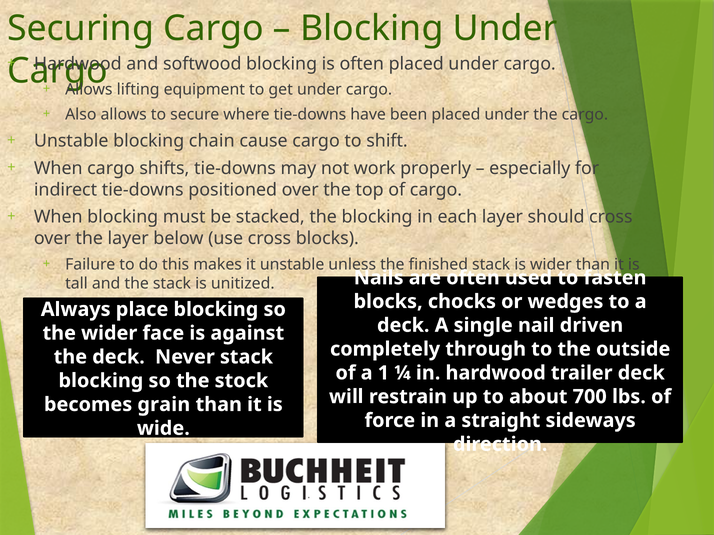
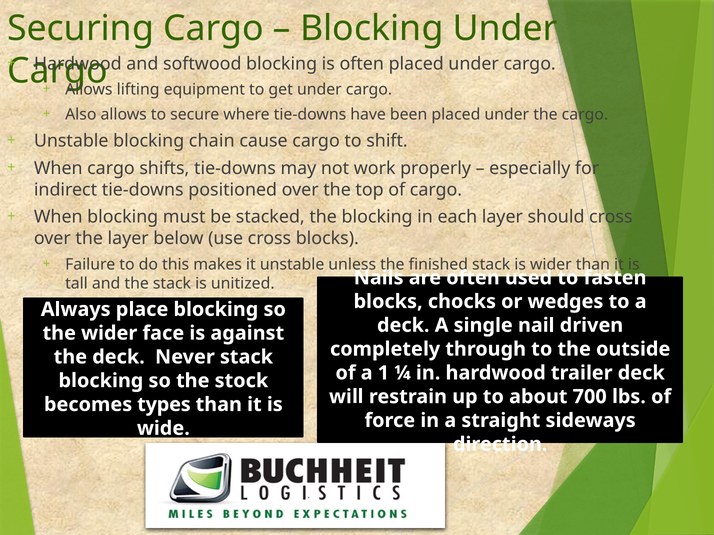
grain: grain -> types (164, 405)
